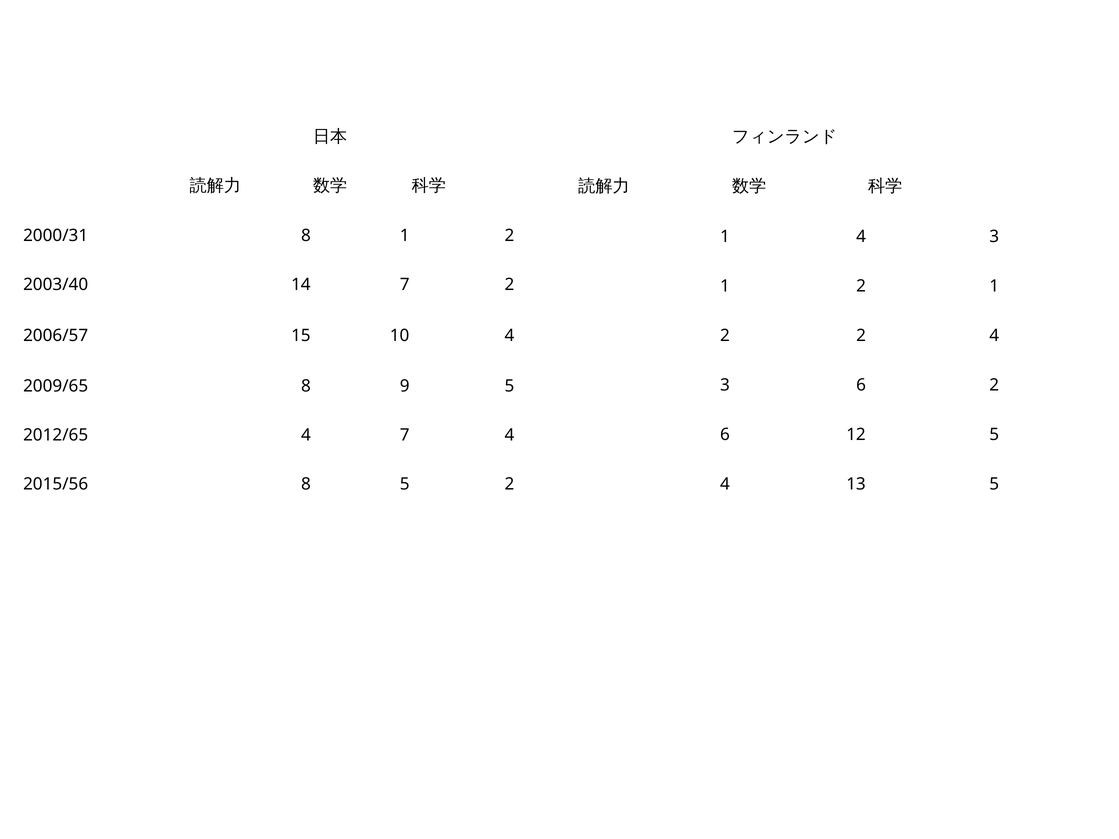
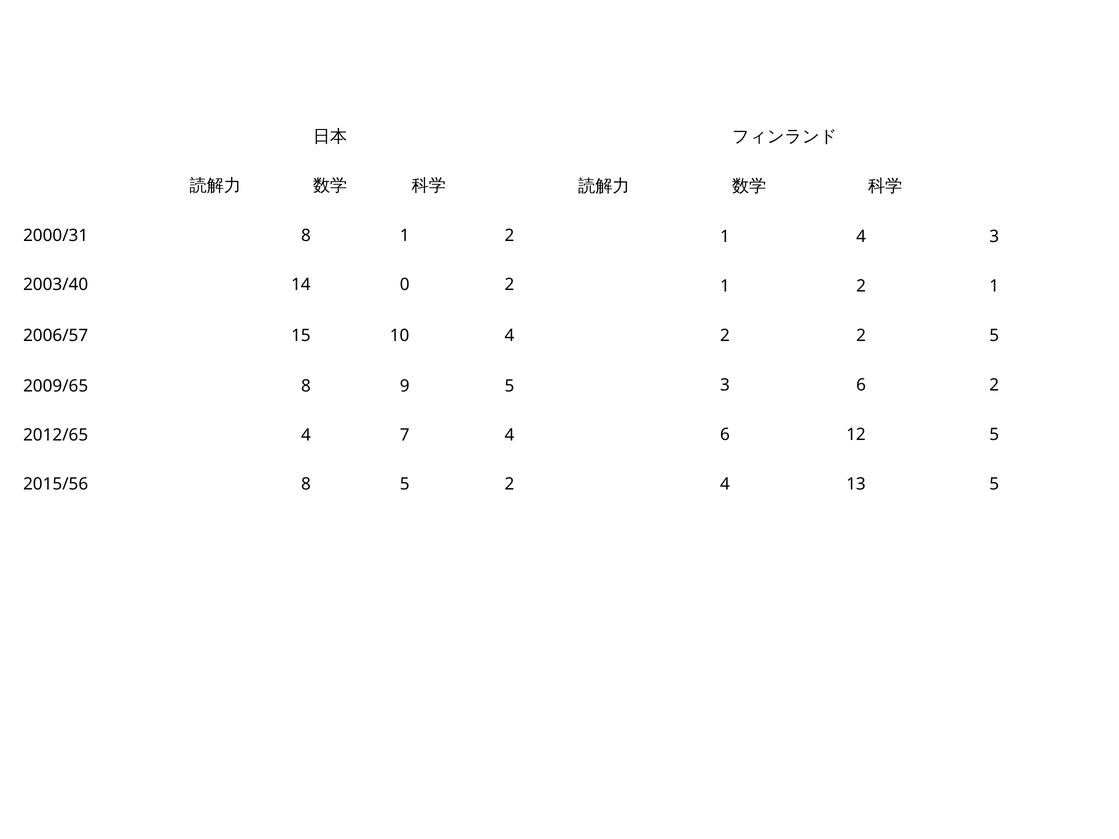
14 7: 7 -> 0 (405, 285)
2 4: 4 -> 5 (994, 336)
